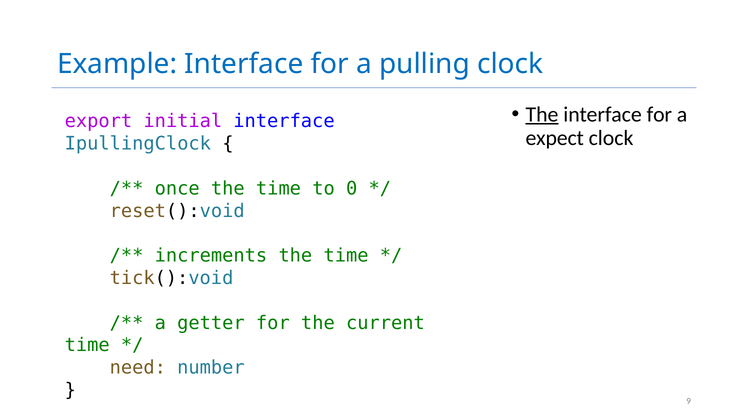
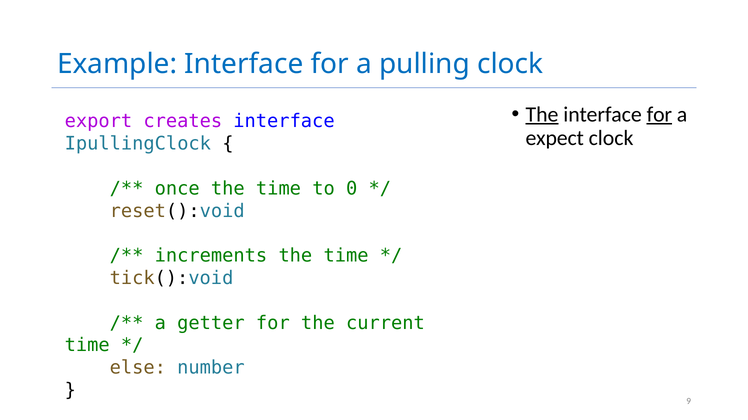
for underline: none -> present (659, 115)
initial: initial -> creates (183, 122)
need: need -> else (138, 368)
